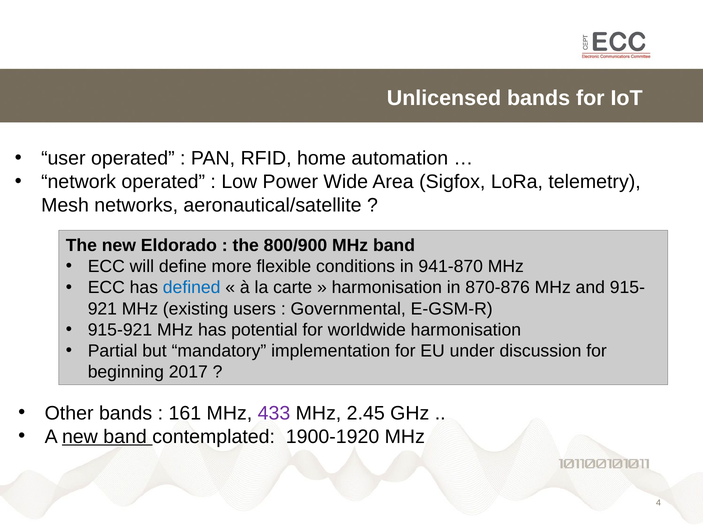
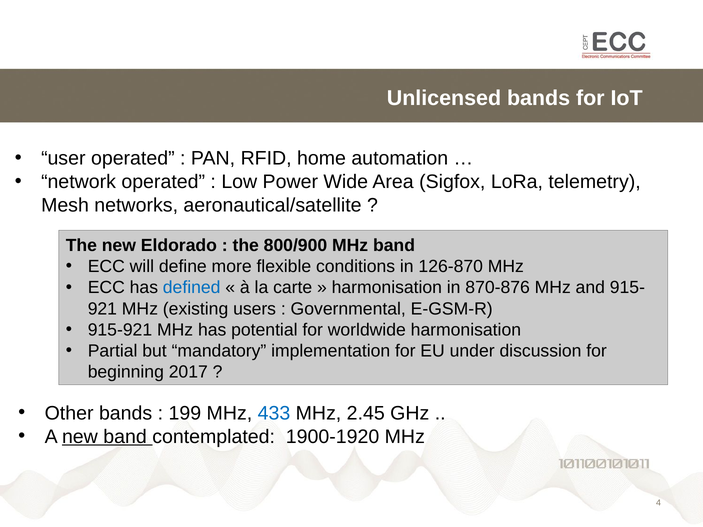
941-870: 941-870 -> 126-870 (451, 267)
161: 161 -> 199 (185, 413)
433 colour: purple -> blue (274, 413)
